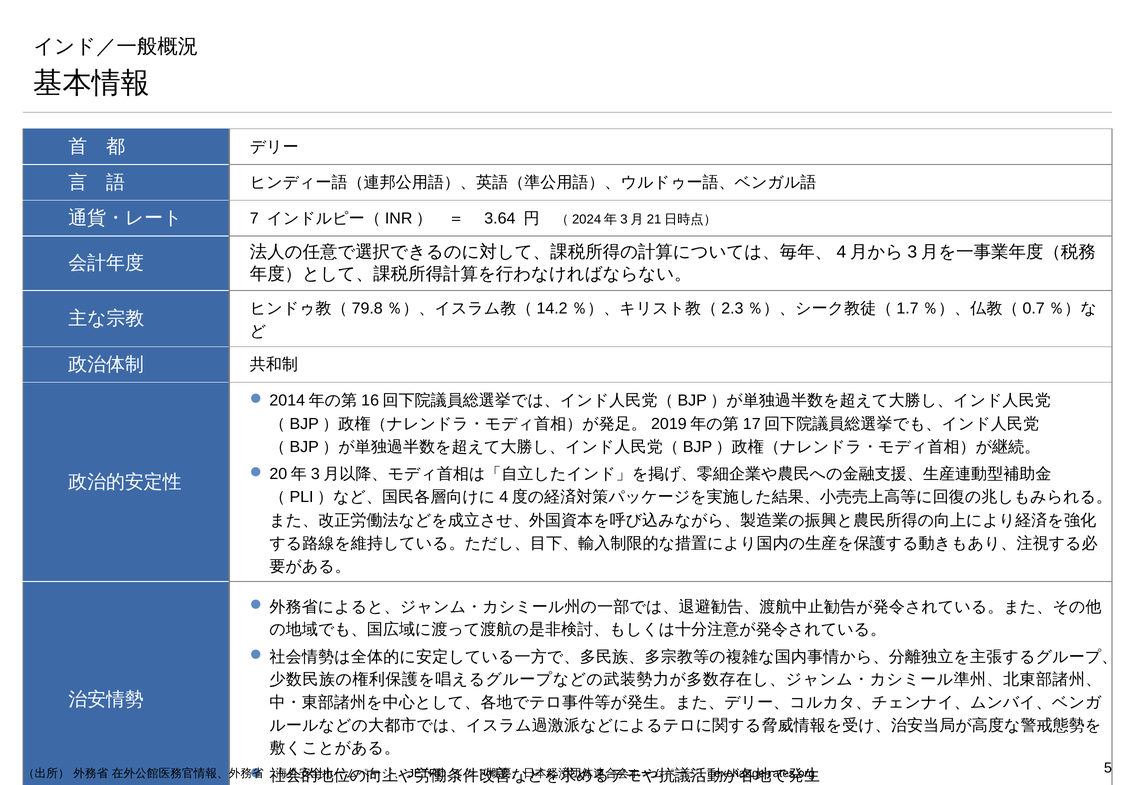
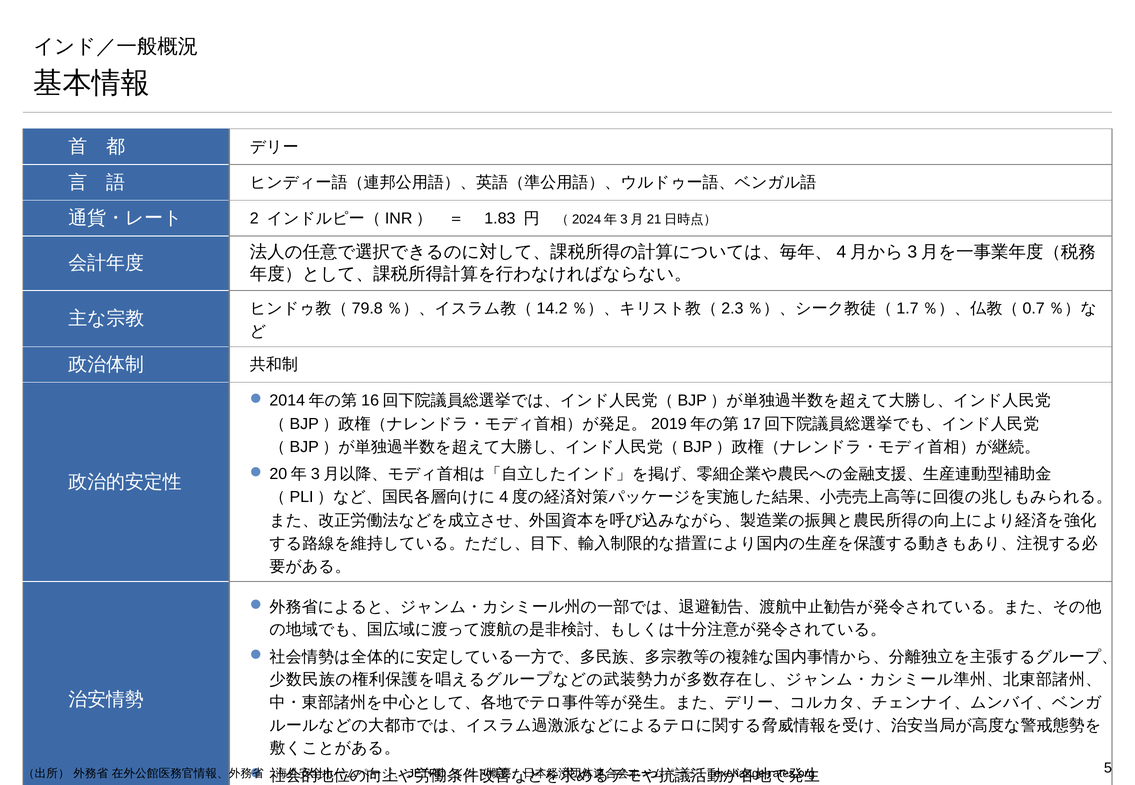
7: 7 -> 2 (254, 218)
3.64: 3.64 -> 1.83 (500, 218)
